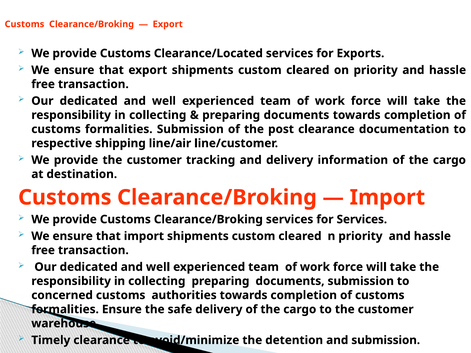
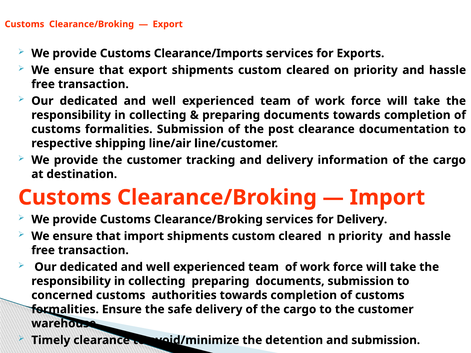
Clearance/Located: Clearance/Located -> Clearance/Imports (208, 53)
for Services: Services -> Delivery (362, 220)
